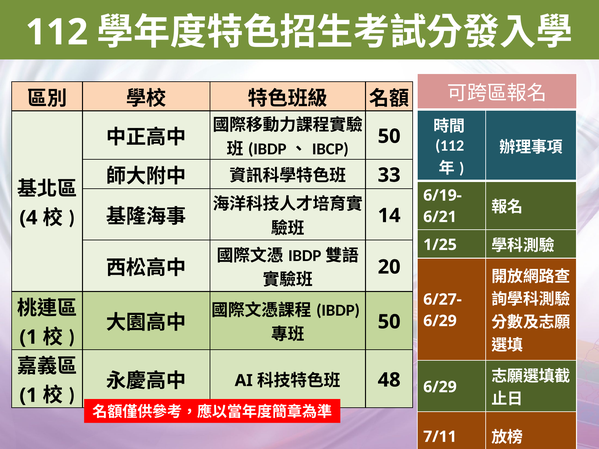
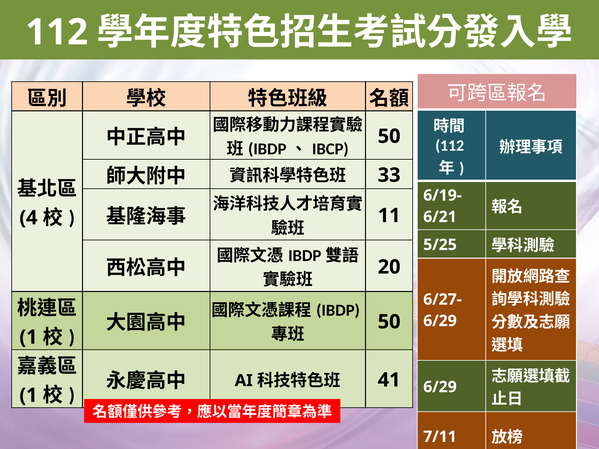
14: 14 -> 11 (389, 216)
1/25: 1/25 -> 5/25 (440, 245)
48: 48 -> 41 (389, 380)
